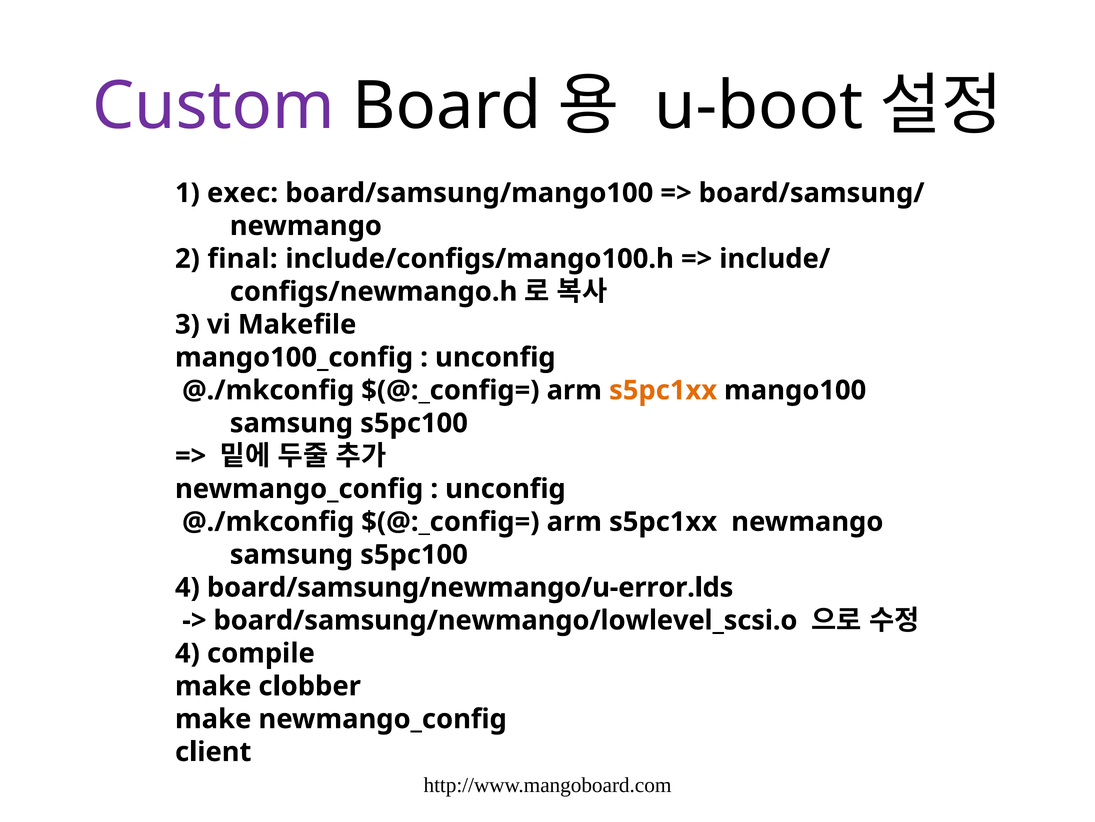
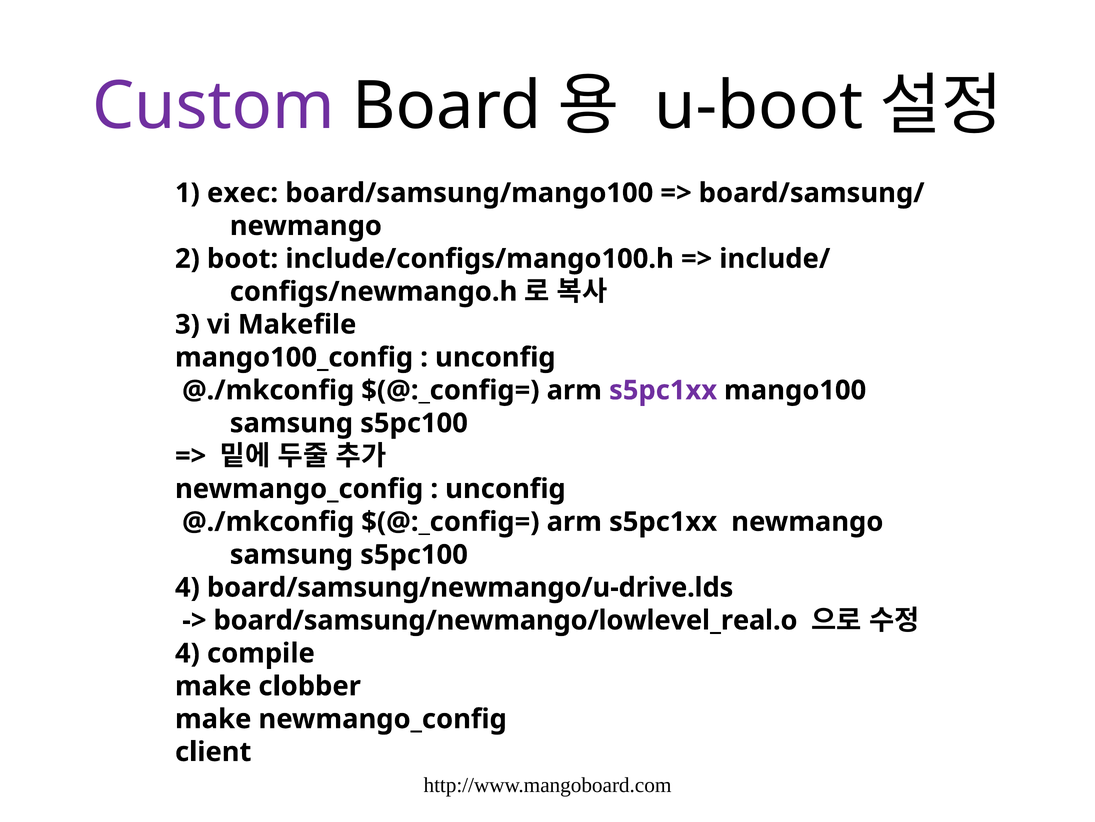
final: final -> boot (243, 259)
s5pc1xx colour: orange -> purple (663, 390)
board/samsung/newmango/u-error.lds: board/samsung/newmango/u-error.lds -> board/samsung/newmango/u-drive.lds (470, 587)
board/samsung/newmango/lowlevel_scsi.o: board/samsung/newmango/lowlevel_scsi.o -> board/samsung/newmango/lowlevel_real.o (506, 620)
